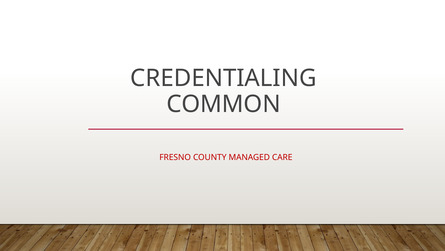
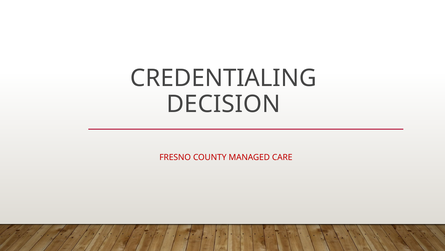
COMMON: COMMON -> DECISION (223, 104)
